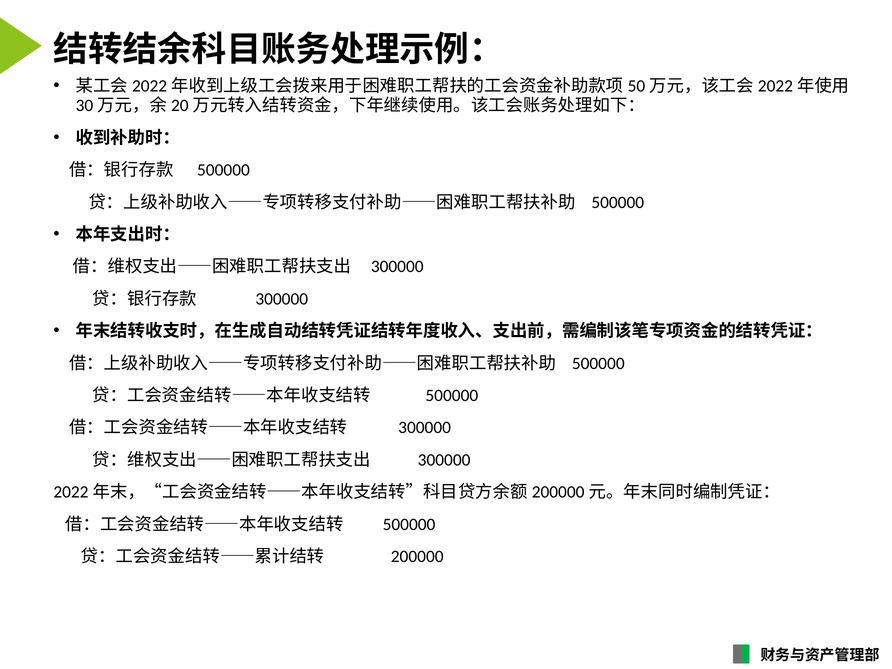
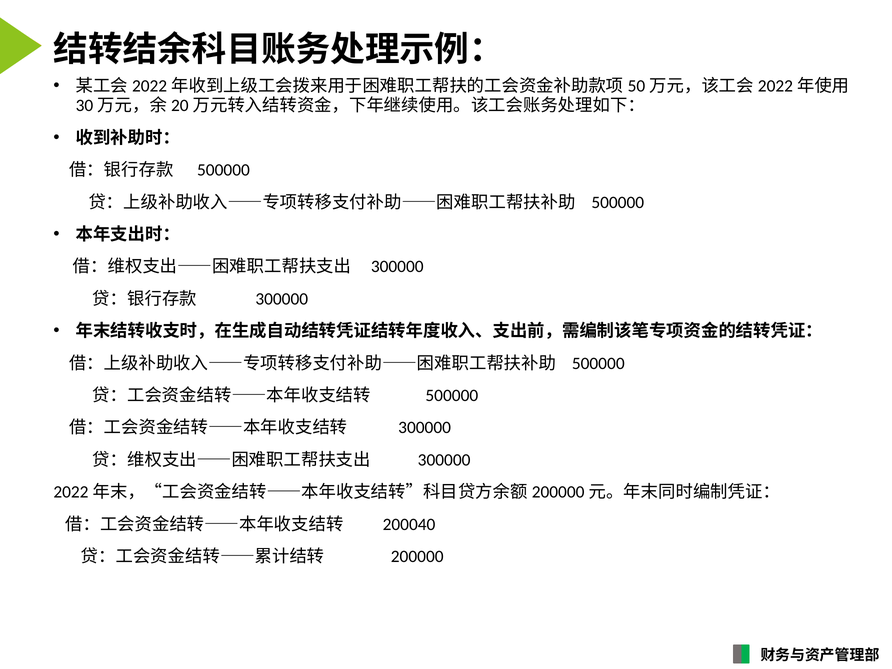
500000: 500000 -> 200040 (409, 524)
